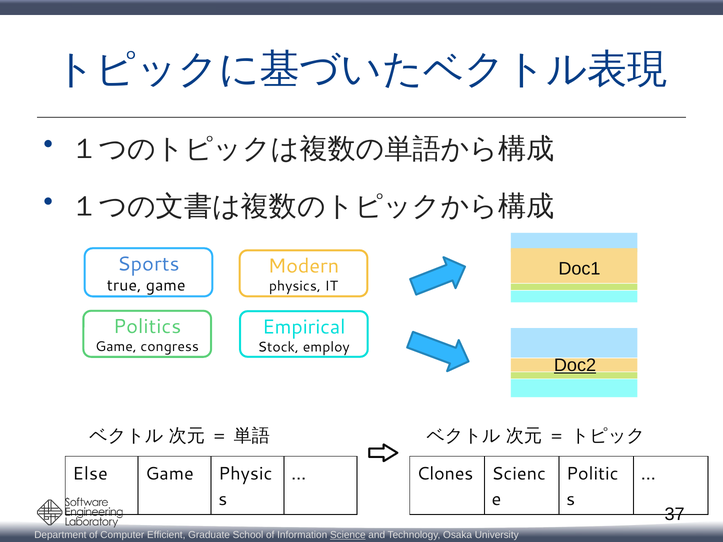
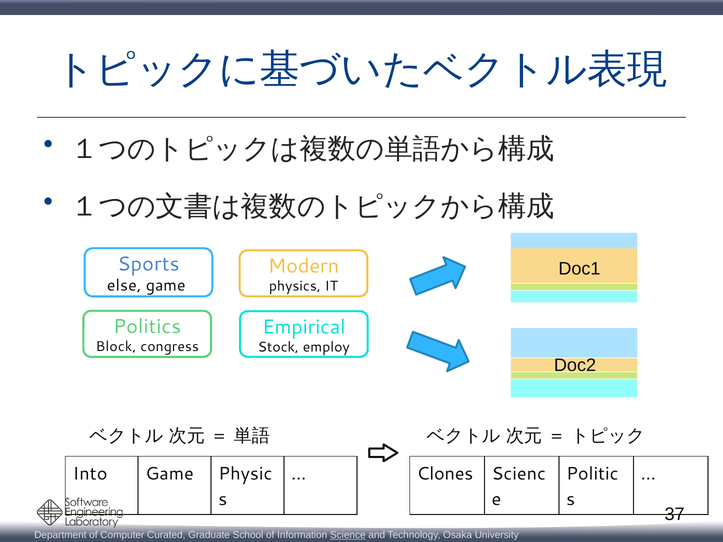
true: true -> else (124, 286)
Game: Game -> Block (116, 347)
Doc2 underline: present -> none (575, 366)
Else: Else -> Into (90, 474)
Efficient: Efficient -> Curated (166, 535)
